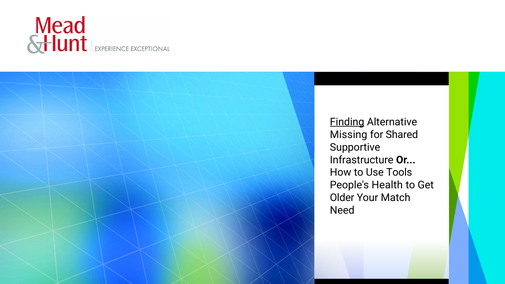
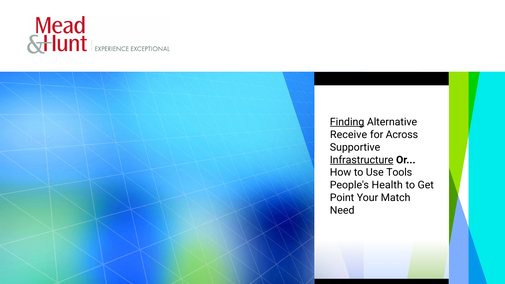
Missing: Missing -> Receive (349, 135)
Shared: Shared -> Across (402, 135)
Infrastructure underline: none -> present (362, 160)
Older: Older -> Point (342, 198)
